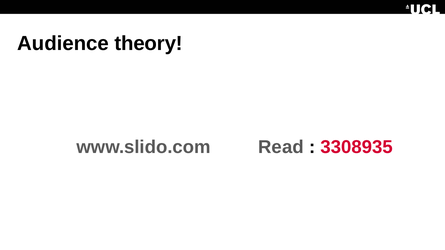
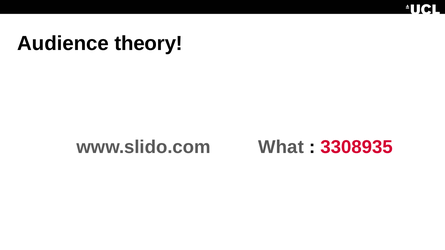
Read: Read -> What (281, 147)
